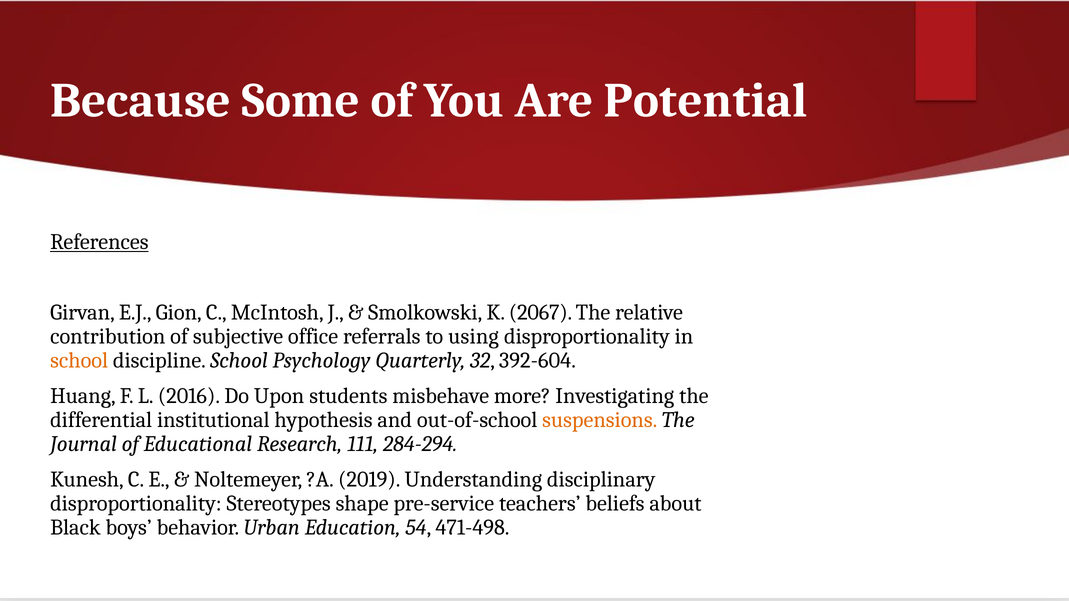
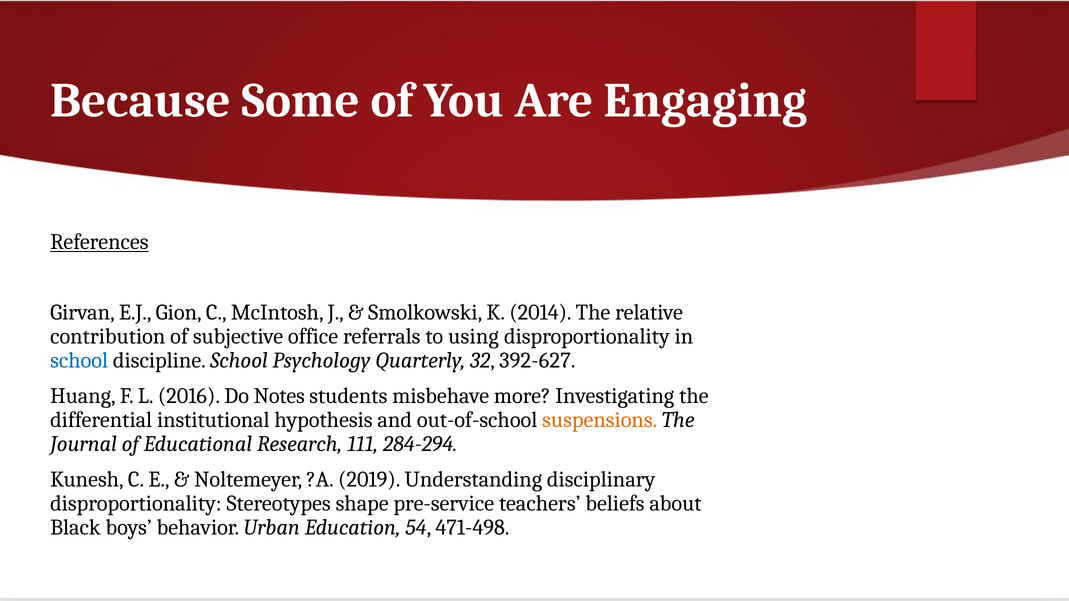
Potential: Potential -> Engaging (706, 101)
2067: 2067 -> 2014 (540, 313)
school colour: orange -> blue (79, 361)
392-604: 392-604 -> 392-627 (537, 361)
Upon: Upon -> Notes (279, 396)
